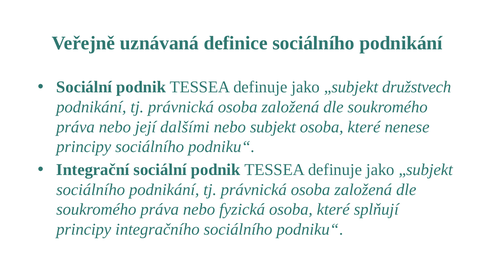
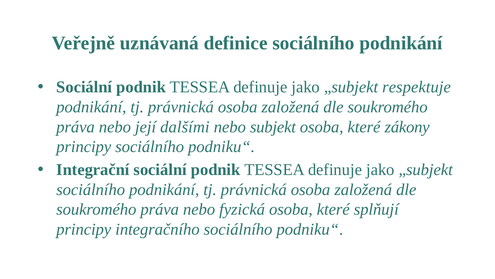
družstvech: družstvech -> respektuje (417, 87)
nenese: nenese -> zákony (407, 127)
